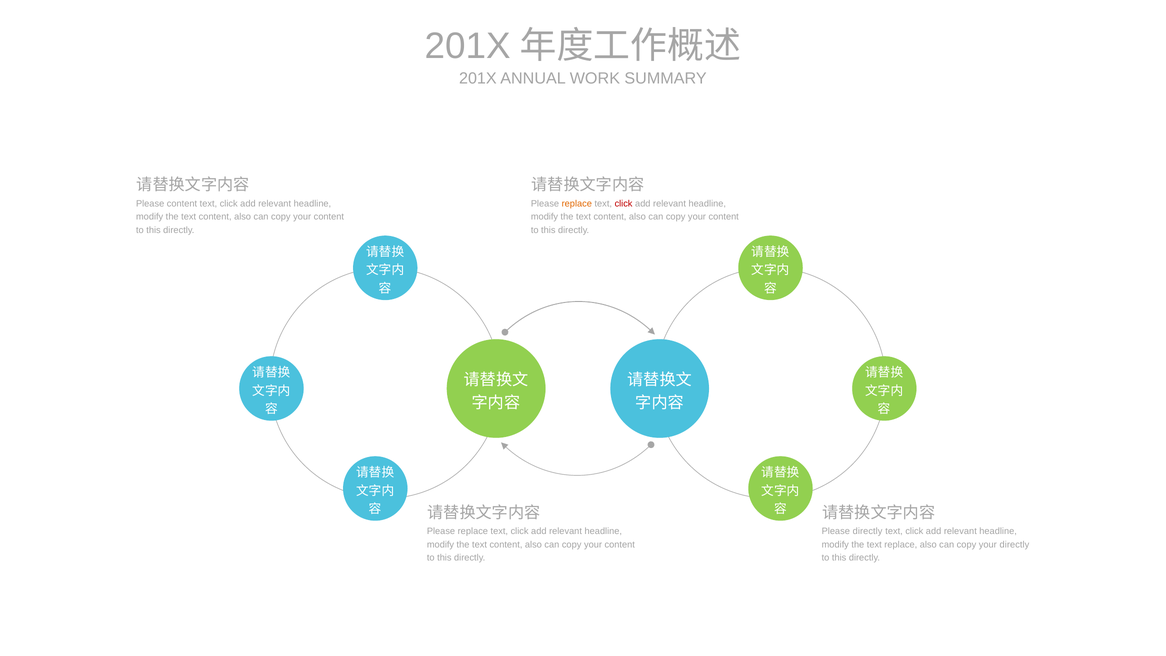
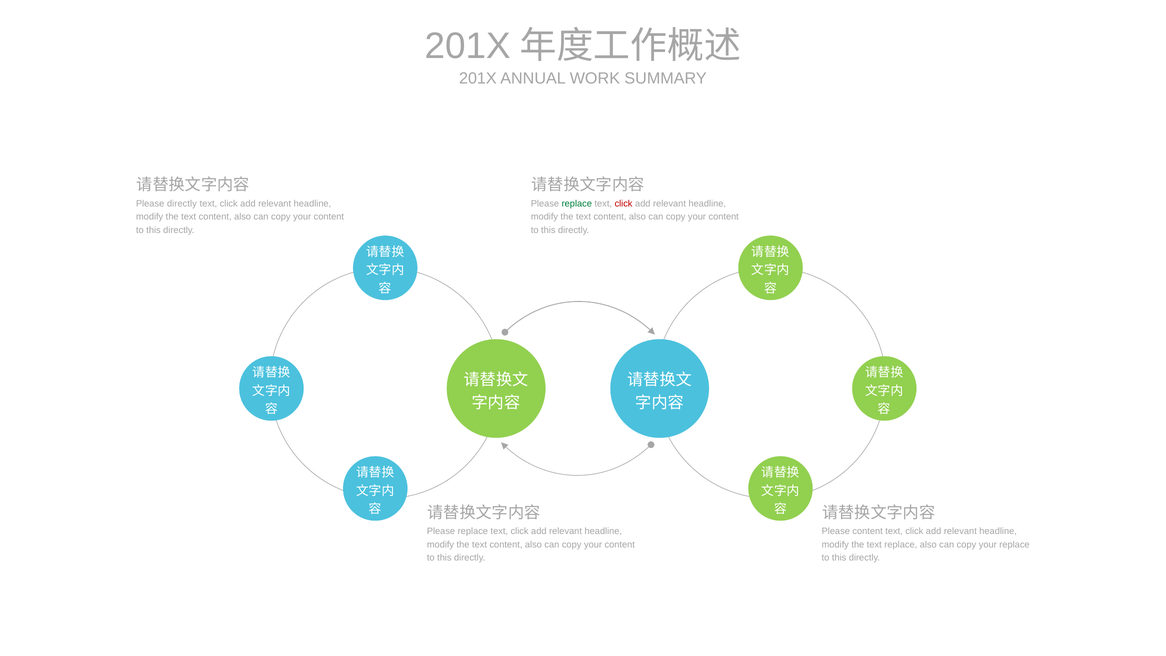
Please content: content -> directly (182, 204)
replace colour: orange -> green (577, 204)
Please directly: directly -> content (868, 531)
your directly: directly -> replace (1014, 544)
